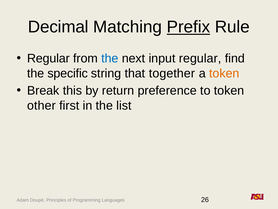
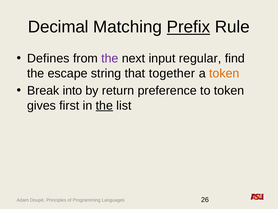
Regular: Regular -> Defines (48, 58)
the colour: blue -> purple (110, 58)
specific: specific -> escape (68, 73)
this: this -> into (72, 90)
other: other -> gives (42, 105)
the underline: none -> present (104, 105)
